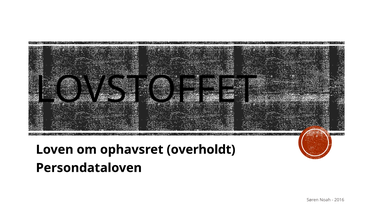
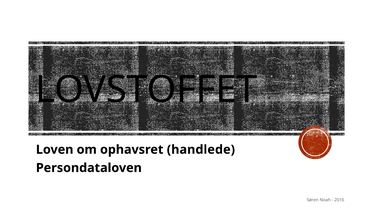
overholdt: overholdt -> handlede (201, 150)
